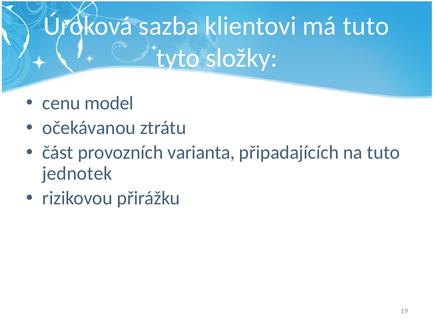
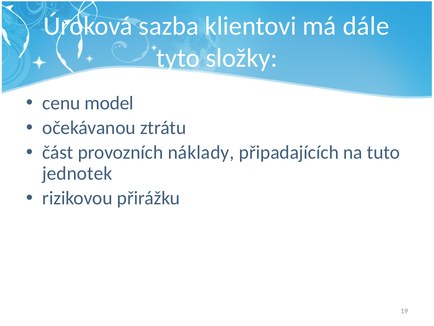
má tuto: tuto -> dále (366, 26)
varianta: varianta -> náklady (201, 152)
